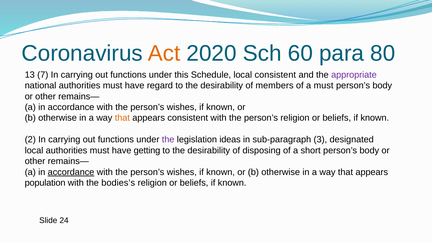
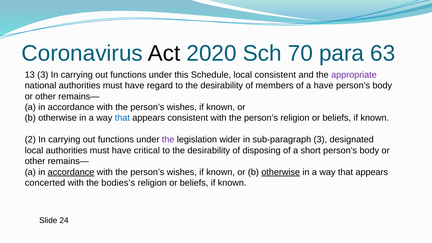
Act colour: orange -> black (164, 54)
60: 60 -> 70 (300, 54)
80: 80 -> 63 (383, 54)
13 7: 7 -> 3 (43, 75)
a must: must -> have (324, 86)
that colour: orange -> blue (122, 118)
ideas: ideas -> wider (230, 140)
getting: getting -> critical (147, 150)
otherwise underline: none -> present (281, 172)
population: population -> concerted (45, 183)
